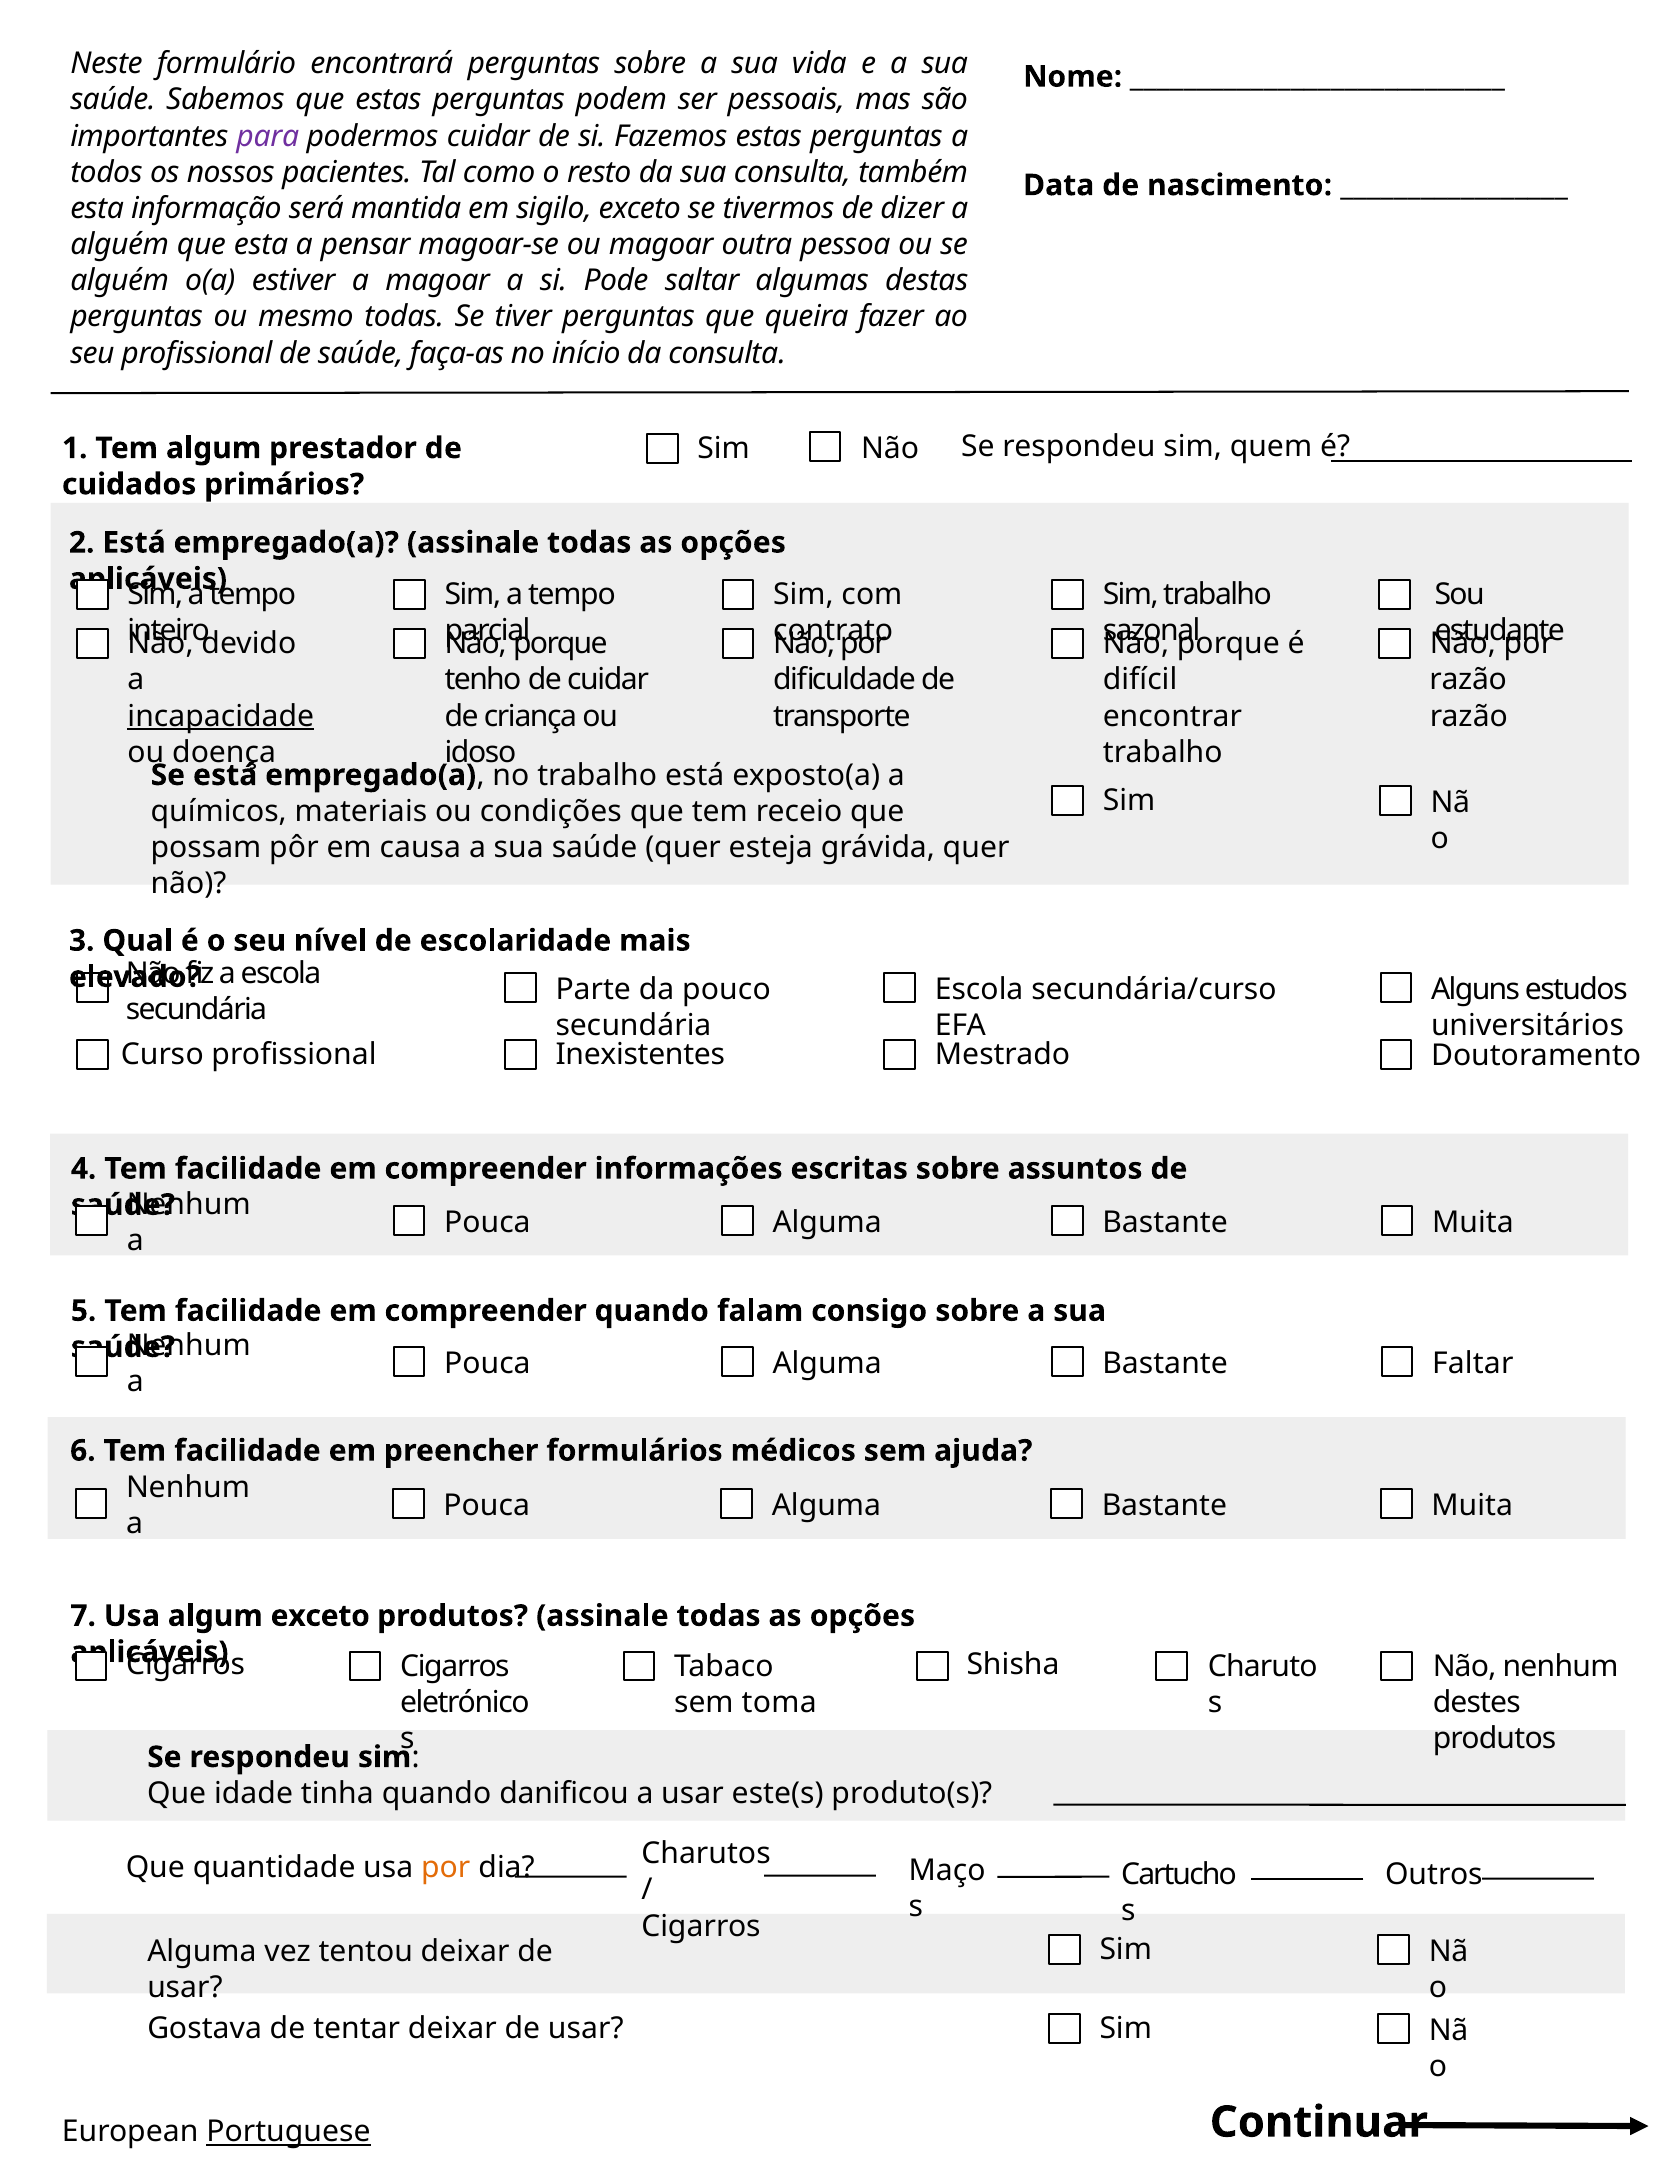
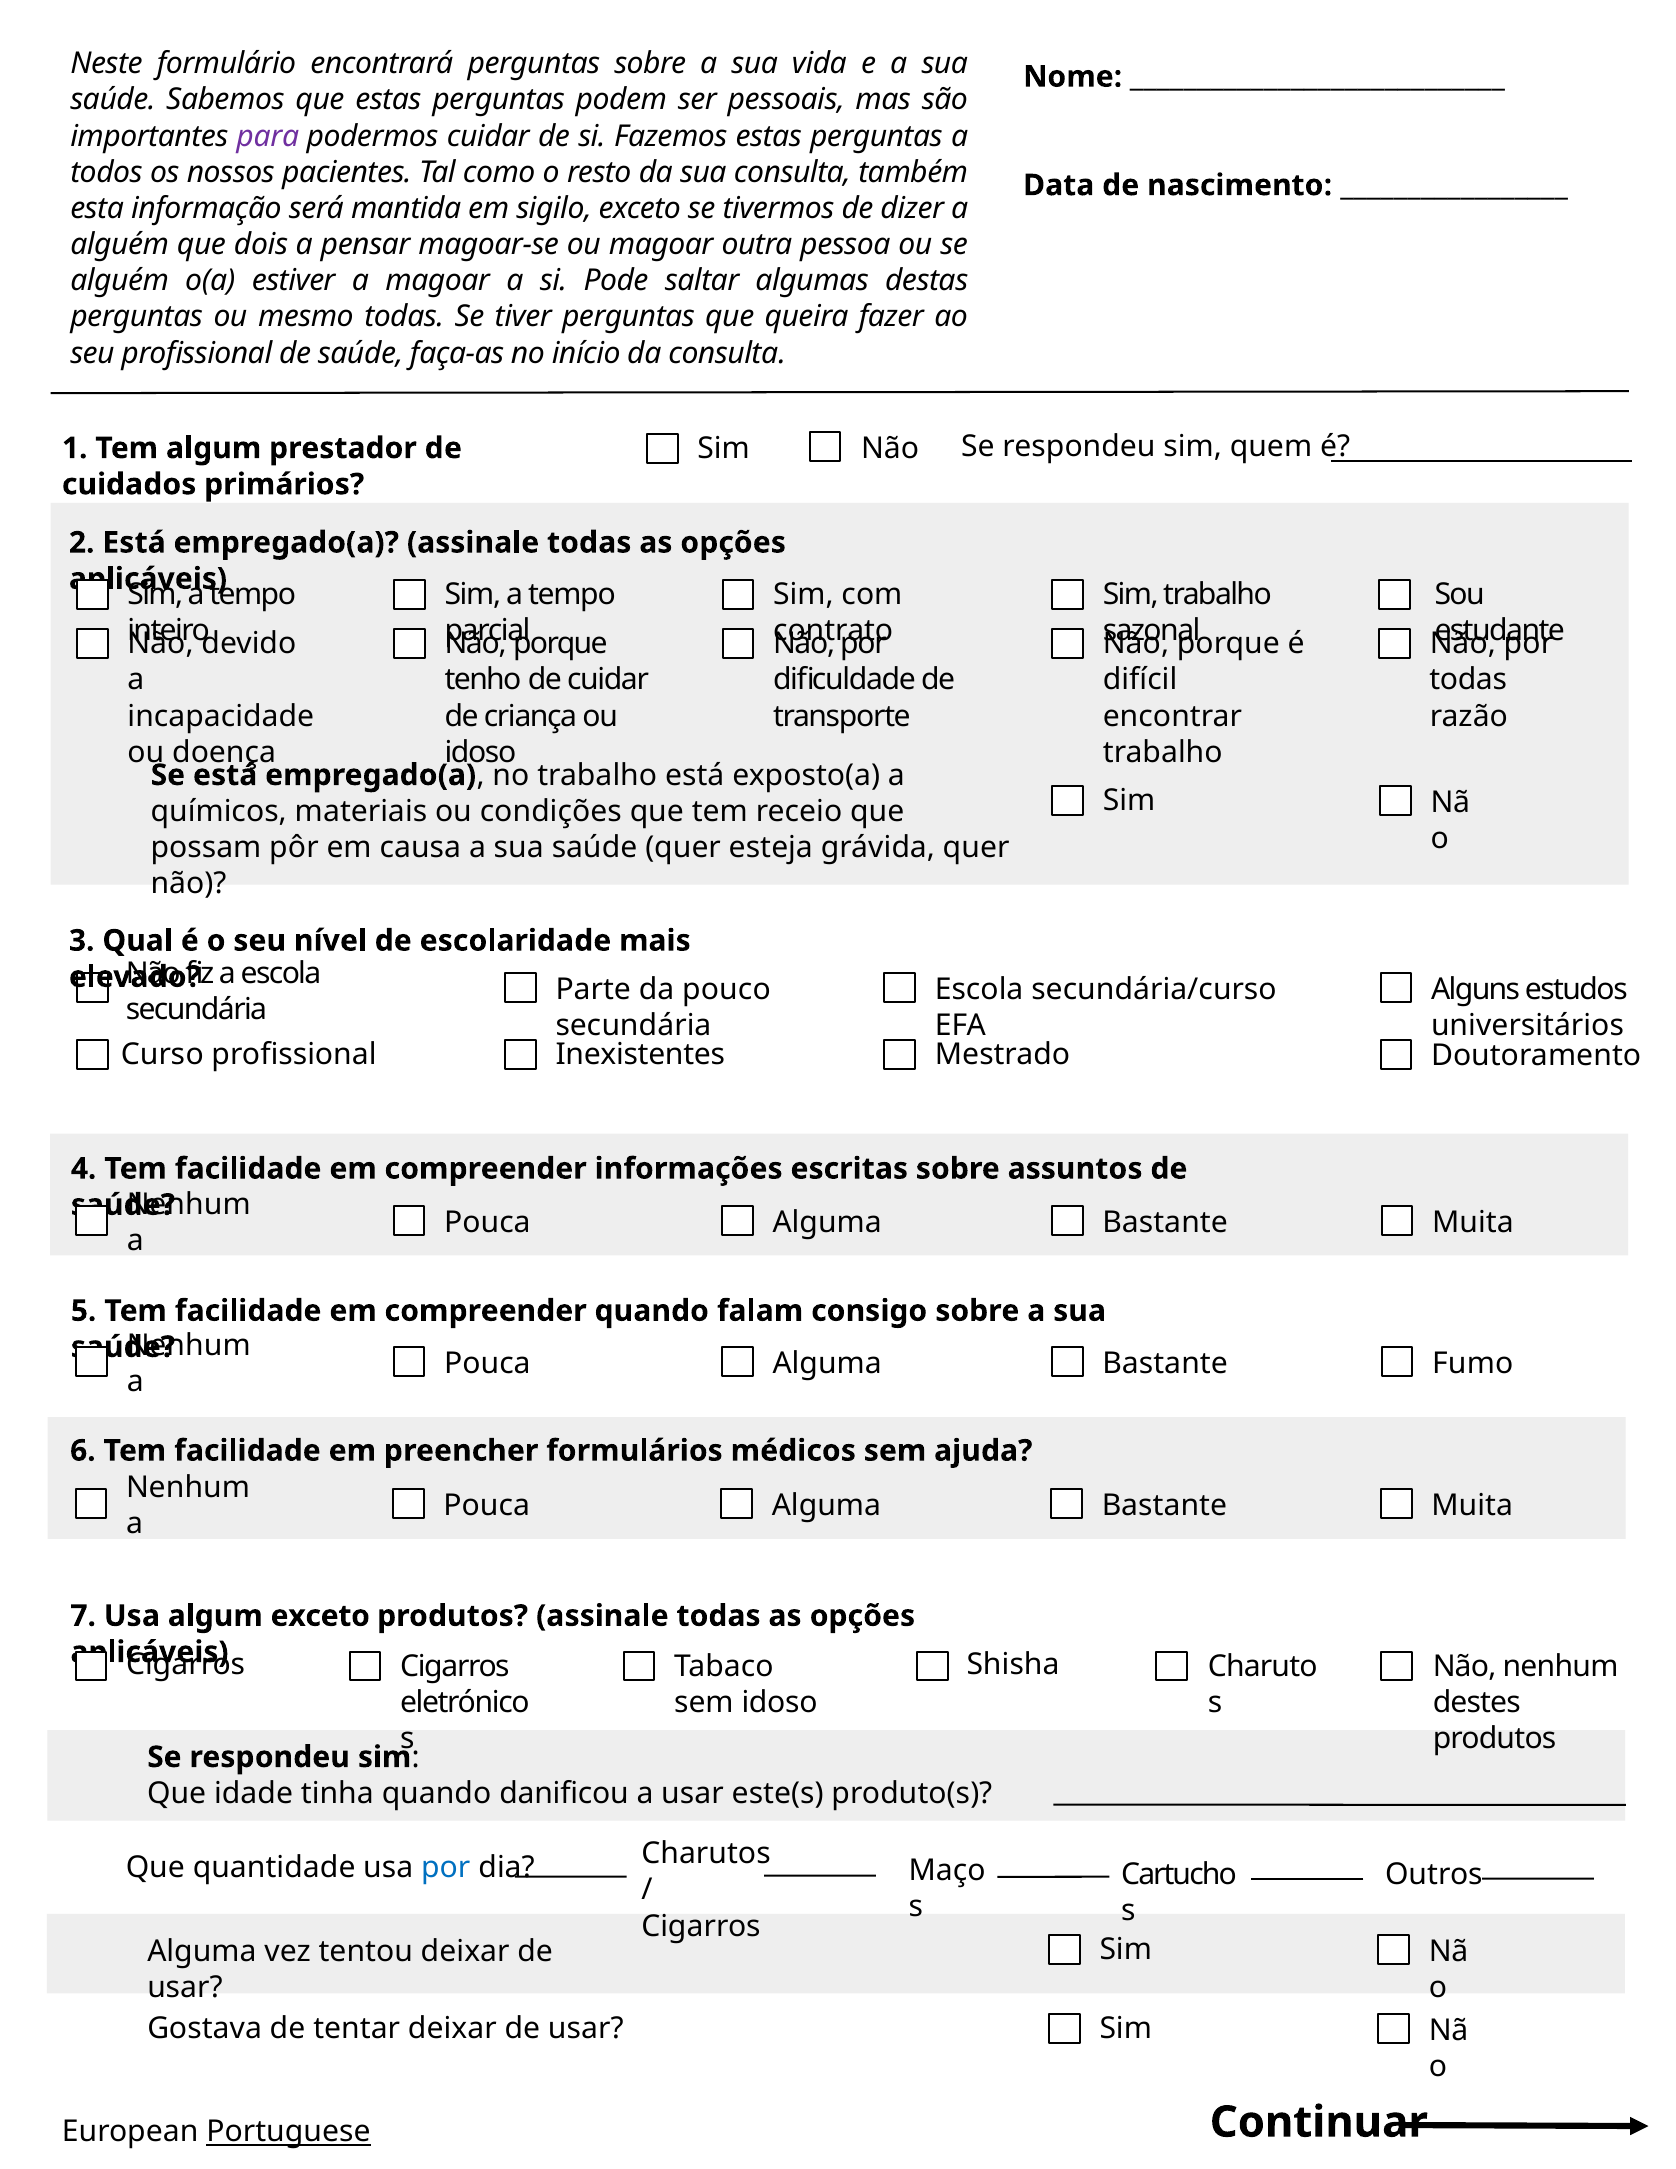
que esta: esta -> dois (261, 245)
razão: razão -> todas (1468, 680)
incapacidade underline: present -> none (221, 716)
Faltar: Faltar -> Fumo (1473, 1364)
sem toma: toma -> idoso (779, 1703)
por colour: orange -> blue (446, 1867)
